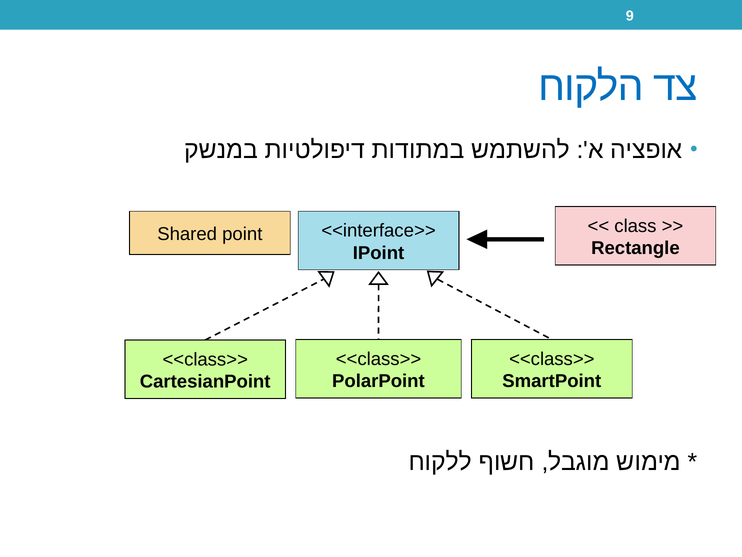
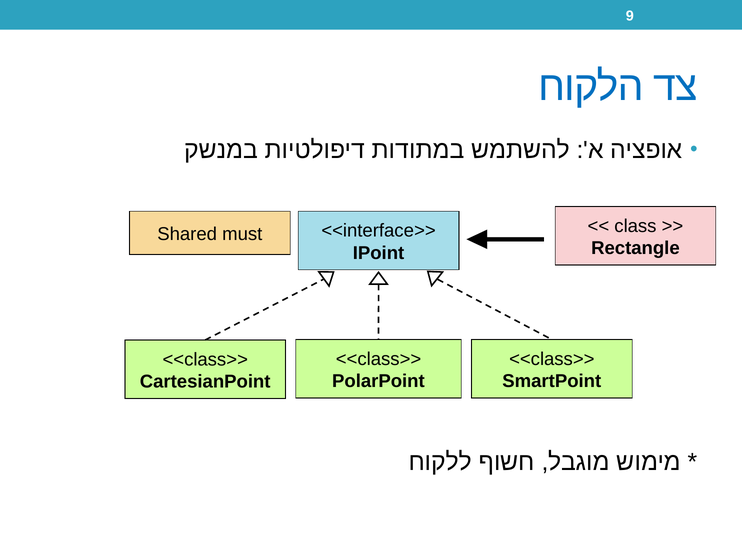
point: point -> must (242, 234)
